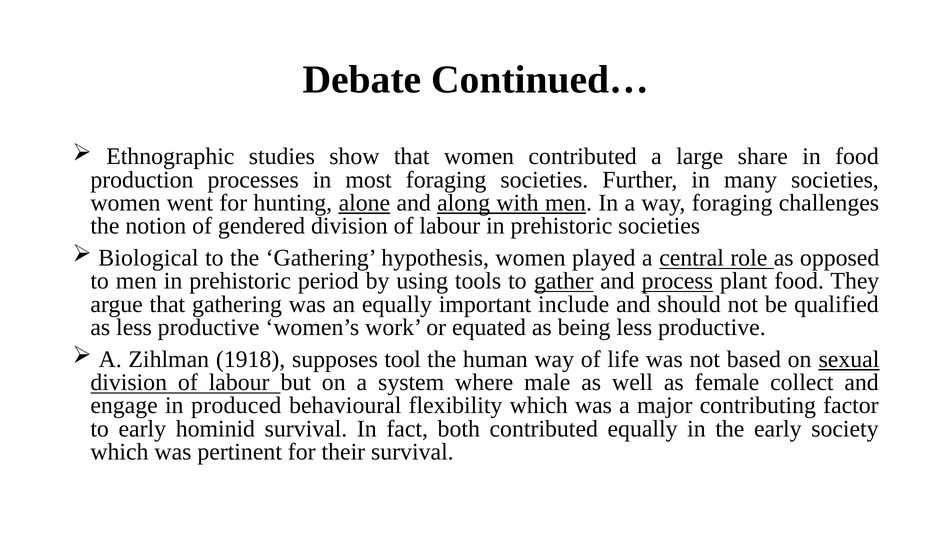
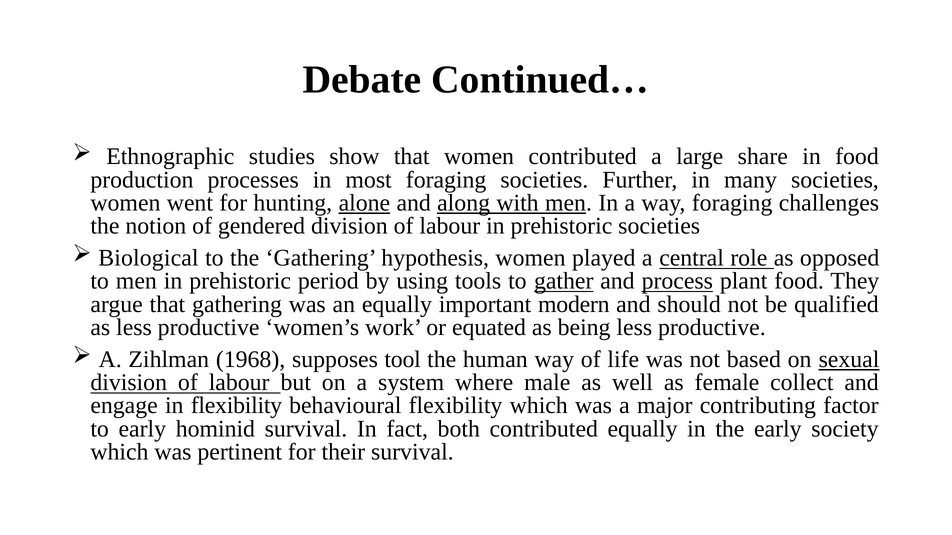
include: include -> modern (574, 304)
1918: 1918 -> 1968 (251, 360)
in produced: produced -> flexibility (236, 406)
